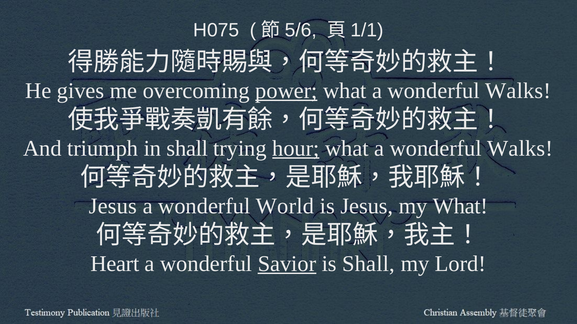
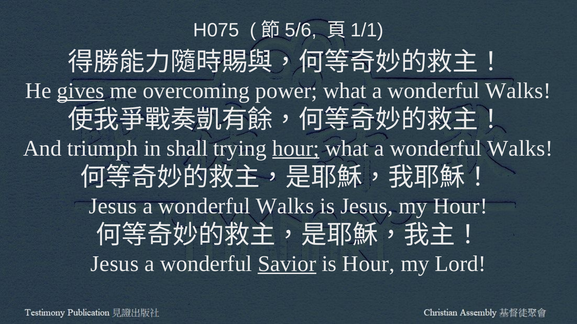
gives underline: none -> present (81, 91)
power underline: present -> none (286, 91)
World: World -> Walks (285, 206)
my What: What -> Hour (460, 206)
Heart: Heart -> Jesus (115, 264)
is Shall: Shall -> Hour (369, 264)
